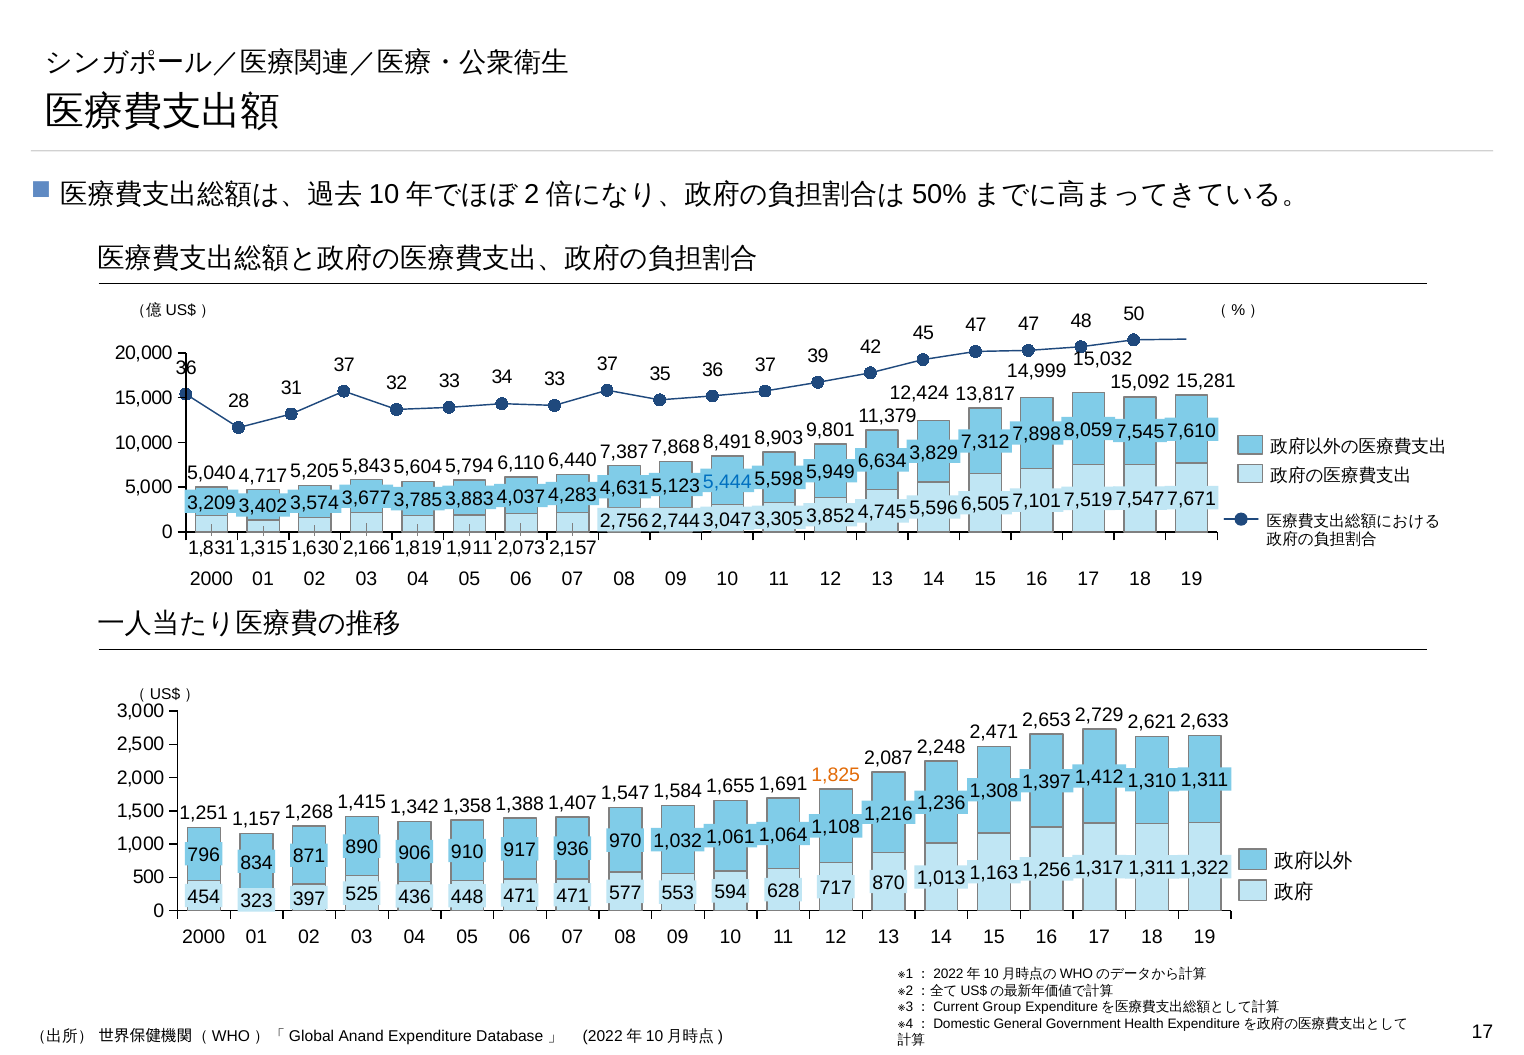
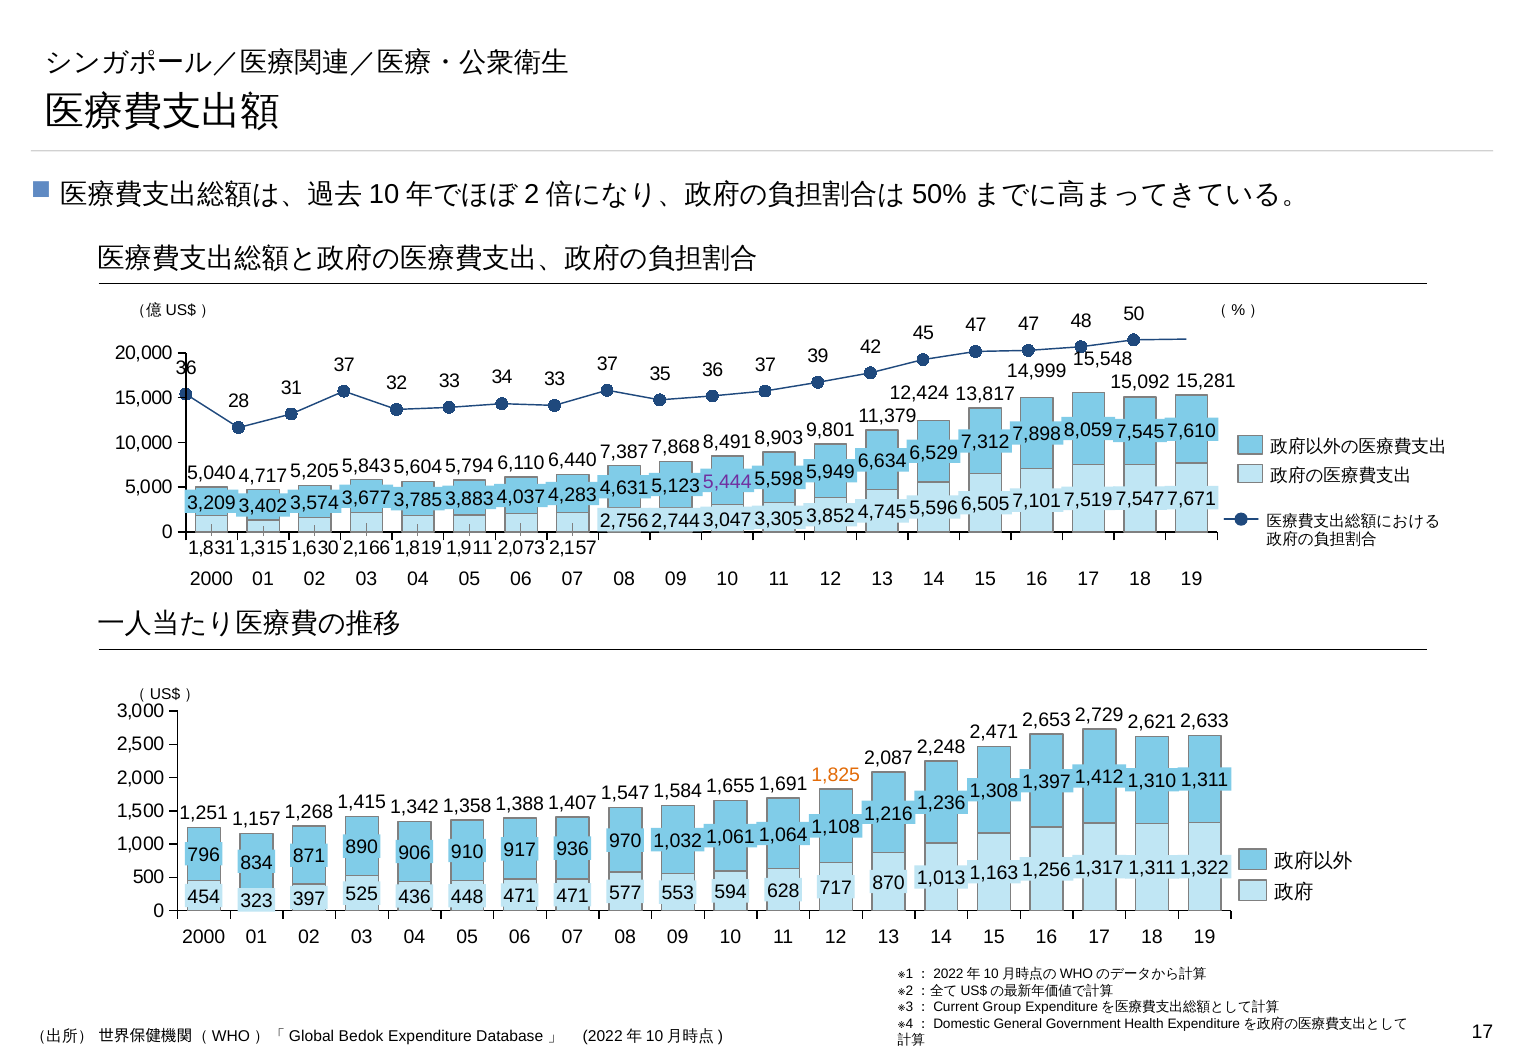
15,032: 15,032 -> 15,548 (1103, 359)
3,829: 3,829 -> 6,529 (934, 453)
5,444 colour: blue -> purple (727, 482)
Anand: Anand -> Bedok (361, 1036)
